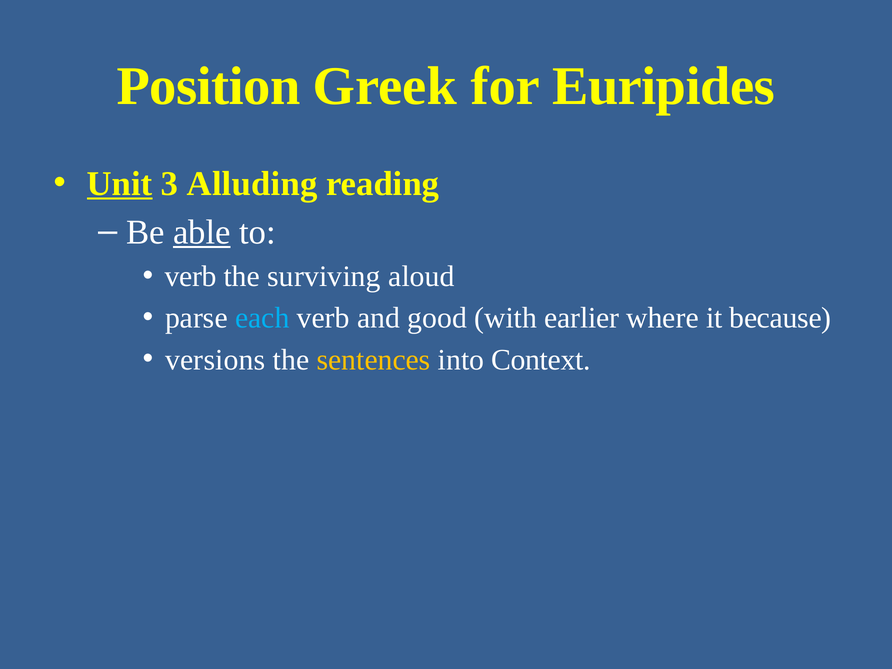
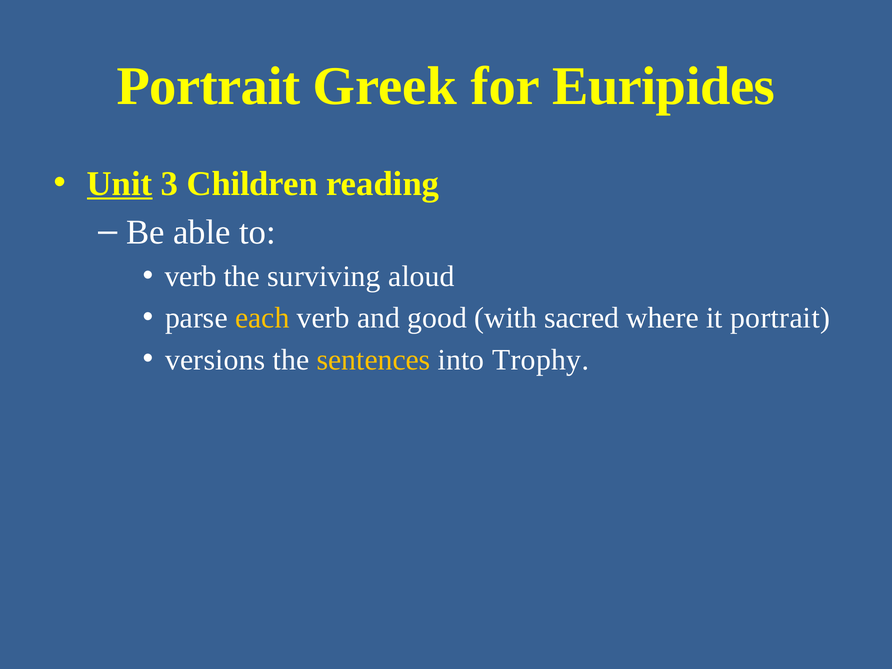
Position: Position -> Portrait (209, 86)
Alluding: Alluding -> Children (252, 184)
able underline: present -> none (202, 232)
each colour: light blue -> yellow (262, 318)
earlier: earlier -> sacred (582, 318)
it because: because -> portrait (780, 318)
Context: Context -> Trophy (541, 360)
